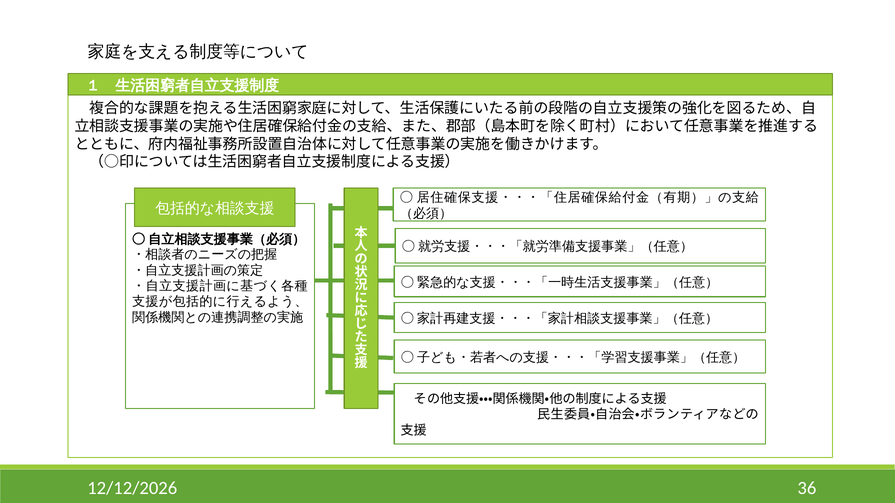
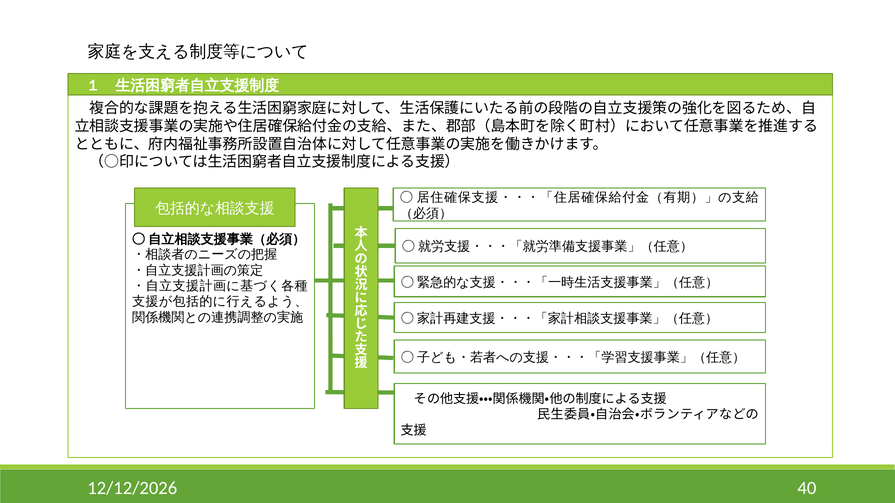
36: 36 -> 40 (807, 489)
